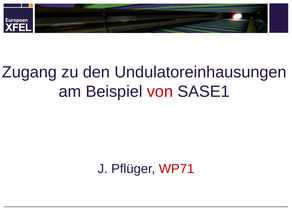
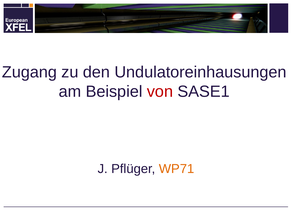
WP71 colour: red -> orange (177, 169)
